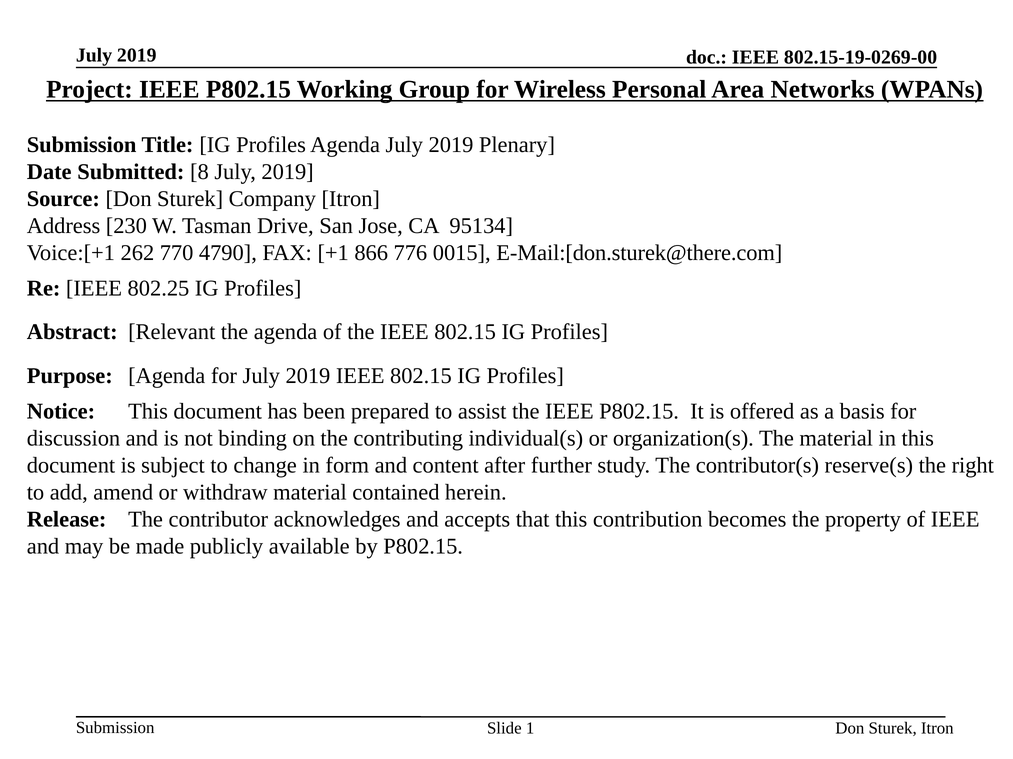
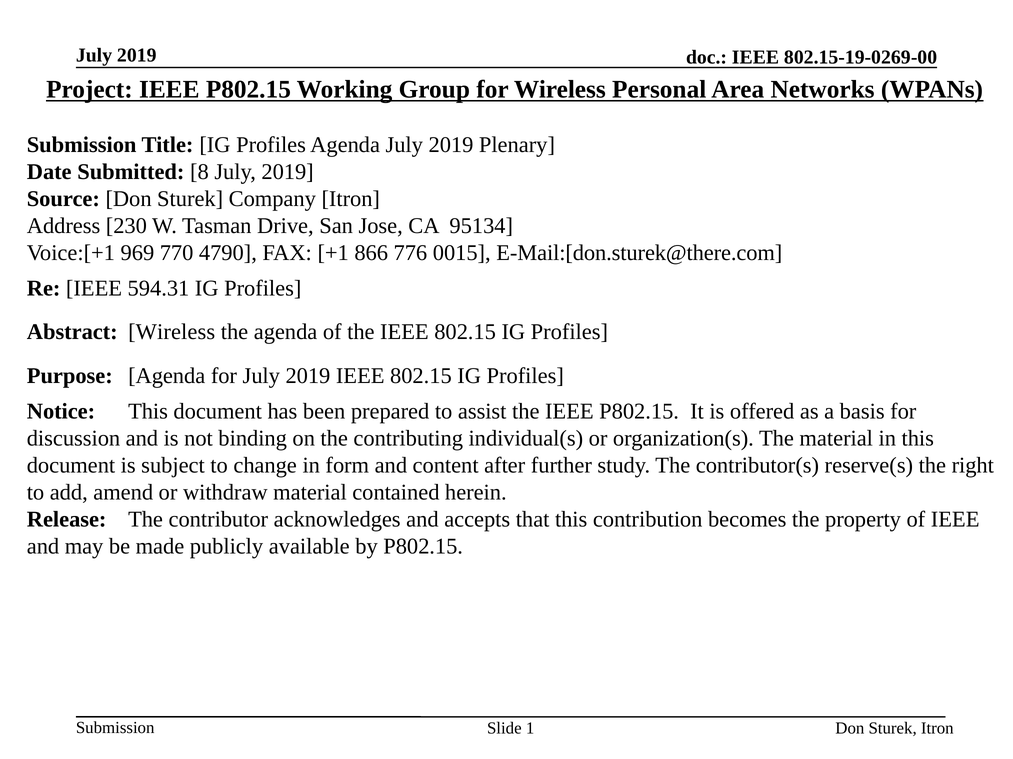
262: 262 -> 969 (137, 253)
802.25: 802.25 -> 594.31 (158, 288)
Abstract Relevant: Relevant -> Wireless (172, 332)
